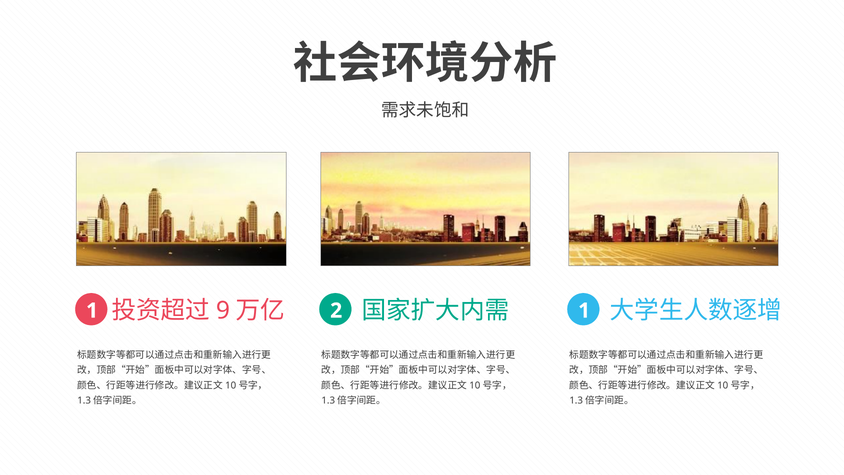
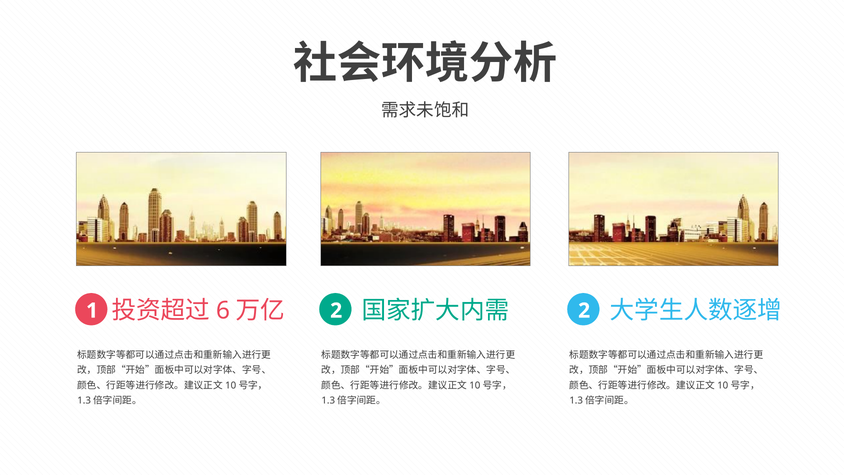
9: 9 -> 6 (223, 310)
1: 1 -> 2 (584, 310)
